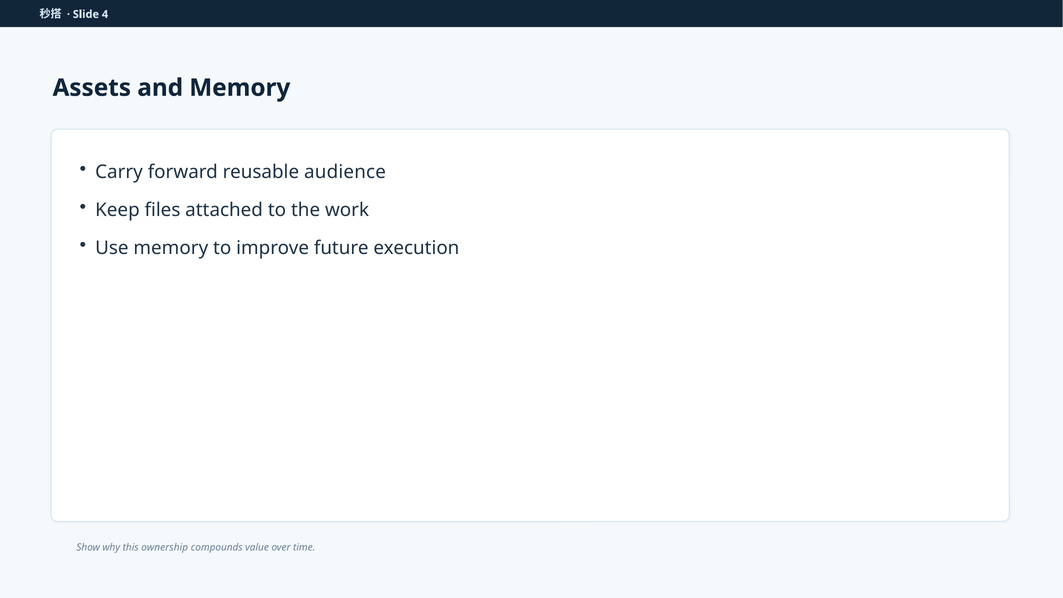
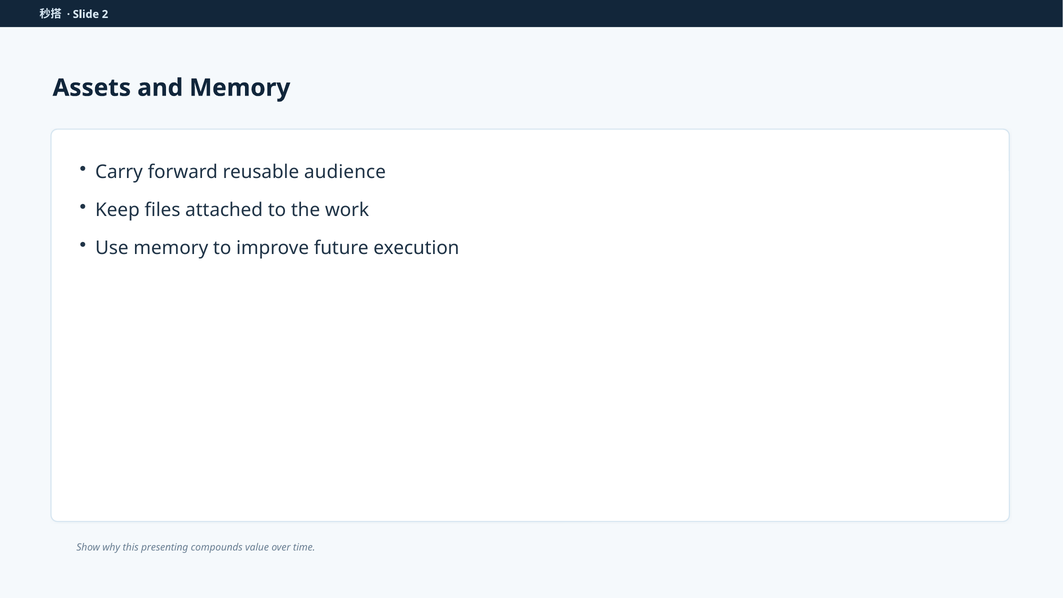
4: 4 -> 2 (105, 14)
ownership: ownership -> presenting (165, 548)
